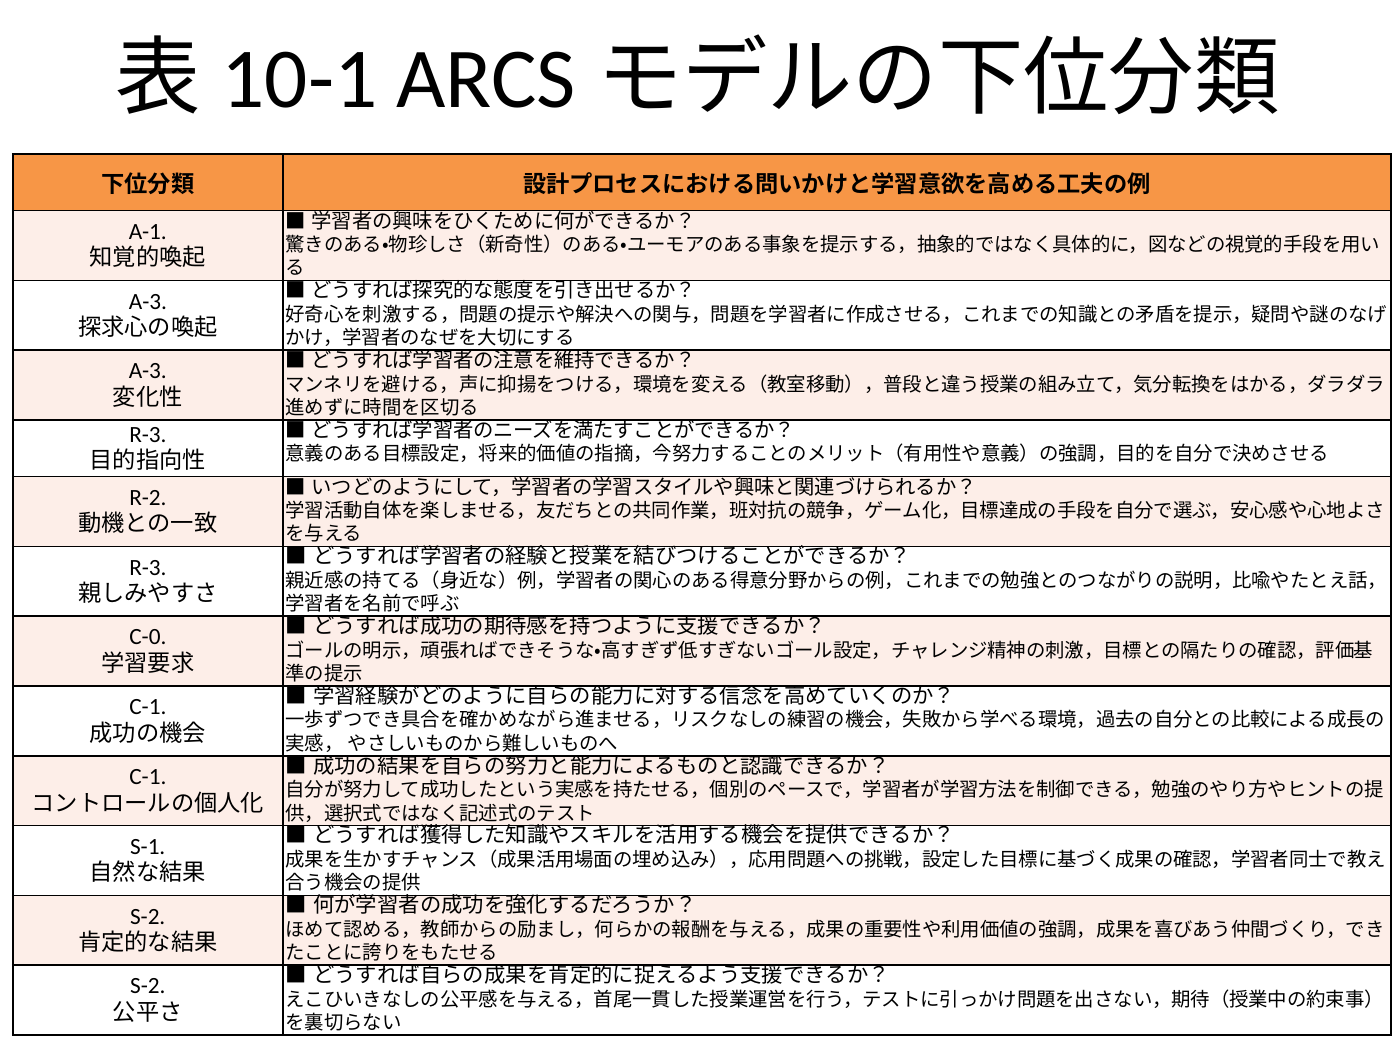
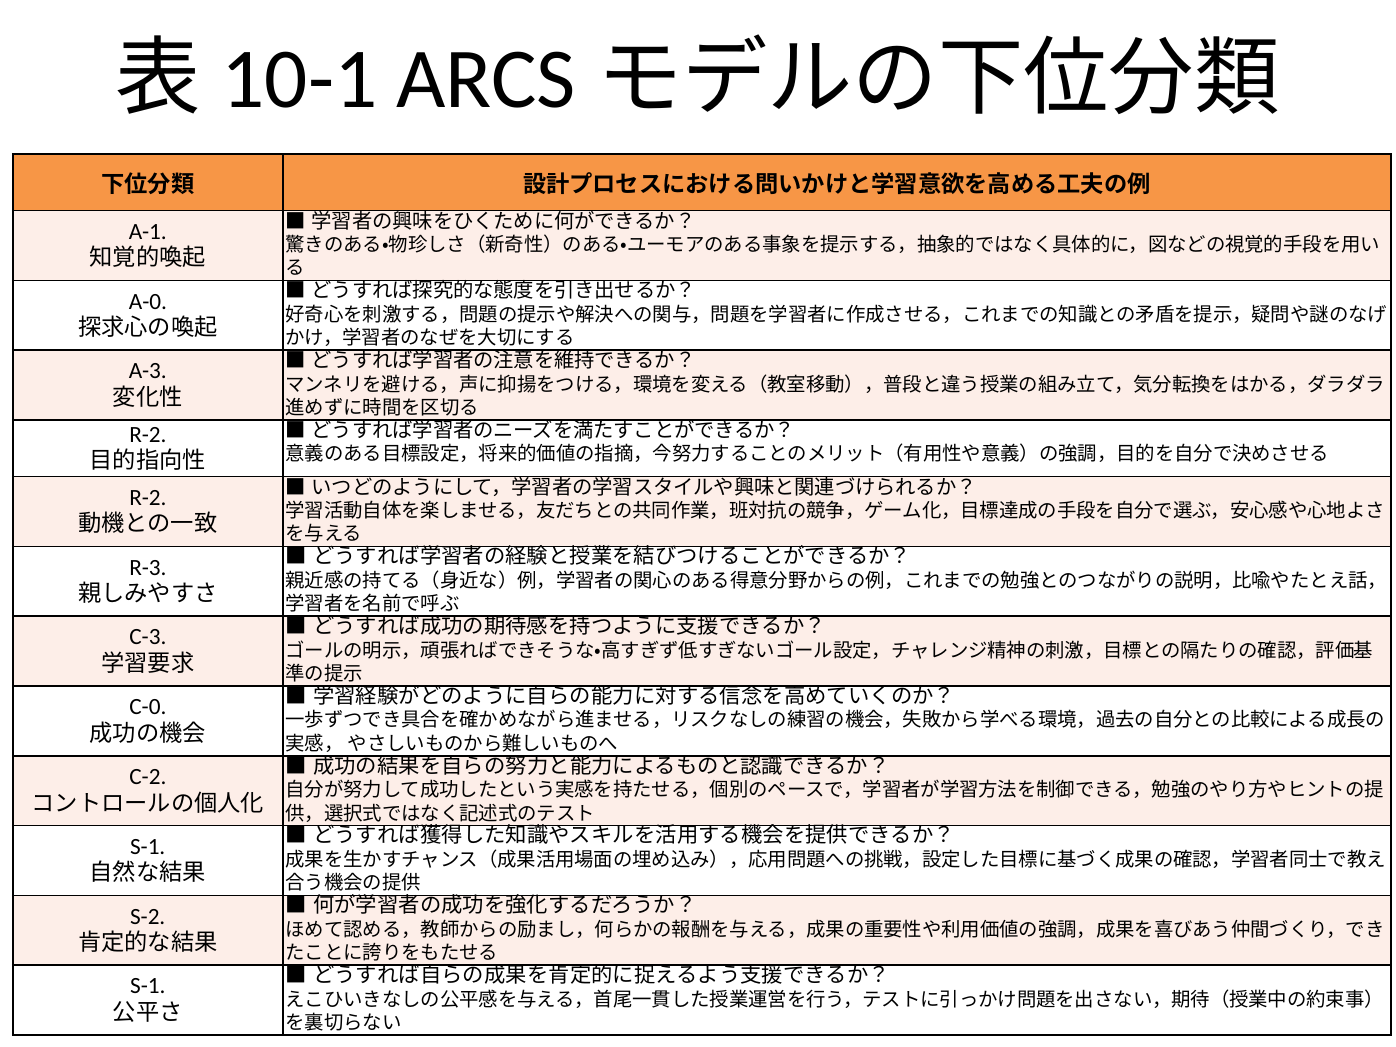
A-3: A-3 -> A-0 (148, 301)
R-3: R-3 -> R-2 (148, 434)
C-0: C-0 -> C-3 (148, 637)
C-1: C-1 -> C-0 (148, 707)
C-1: C-1 -> C-2 (148, 777)
S-2: S-2 -> S-1 (148, 986)
